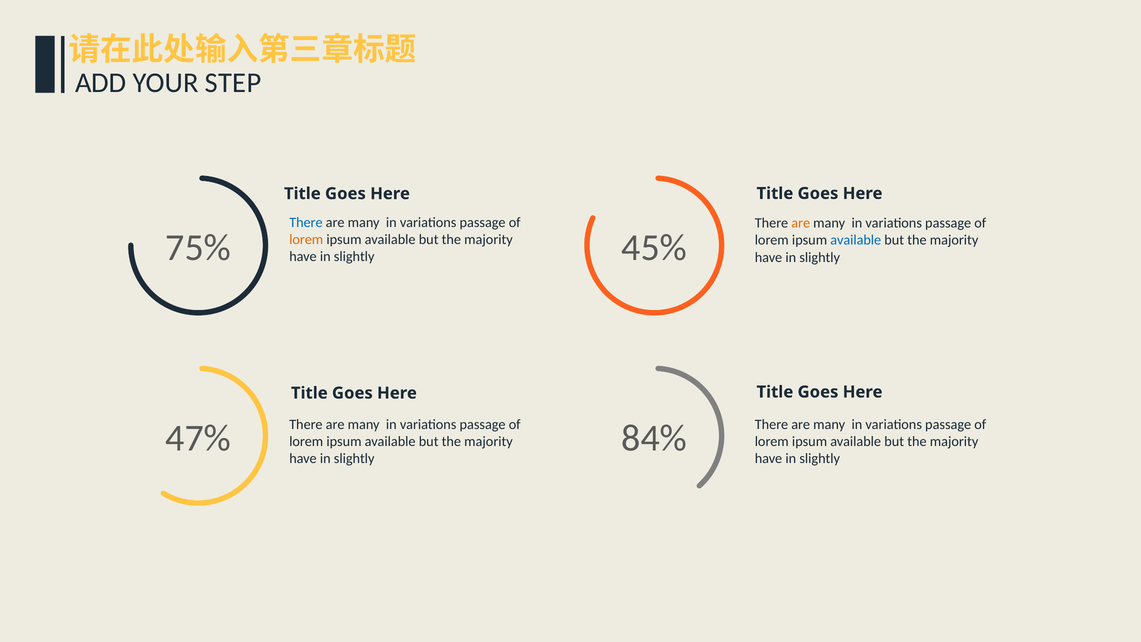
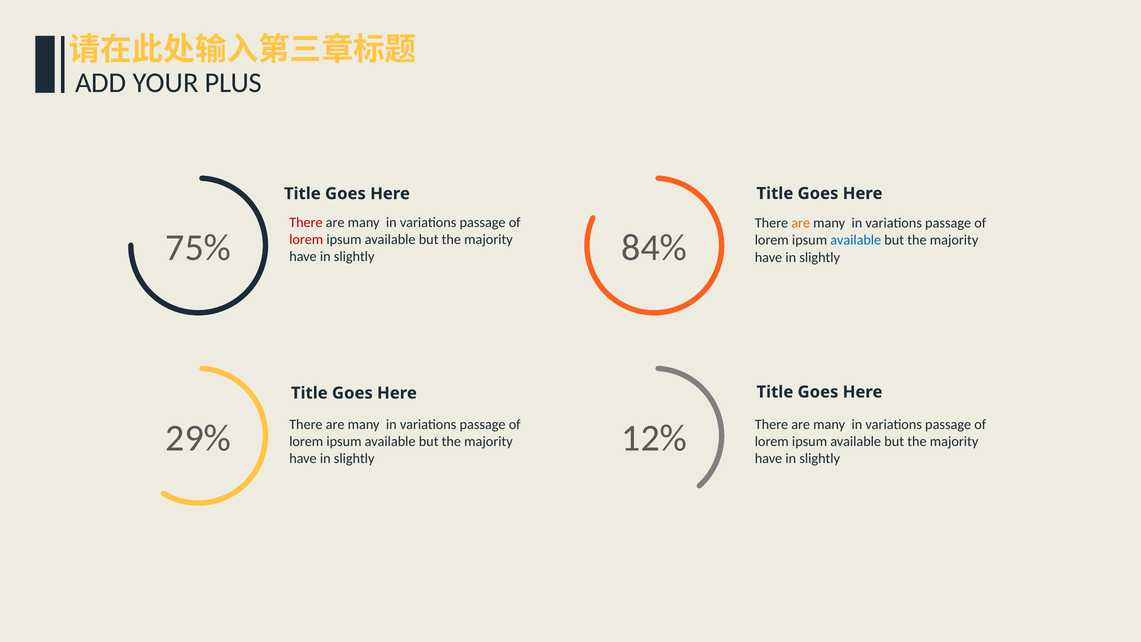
STEP: STEP -> PLUS (233, 83)
There colour: blue -> red (306, 222)
45%: 45% -> 84% (654, 248)
lorem colour: orange -> red (306, 239)
47%: 47% -> 29% (198, 438)
84%: 84% -> 12% (654, 438)
